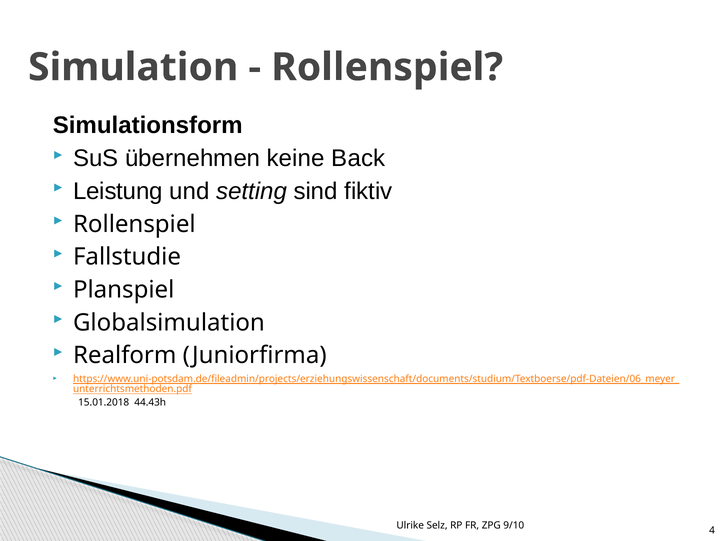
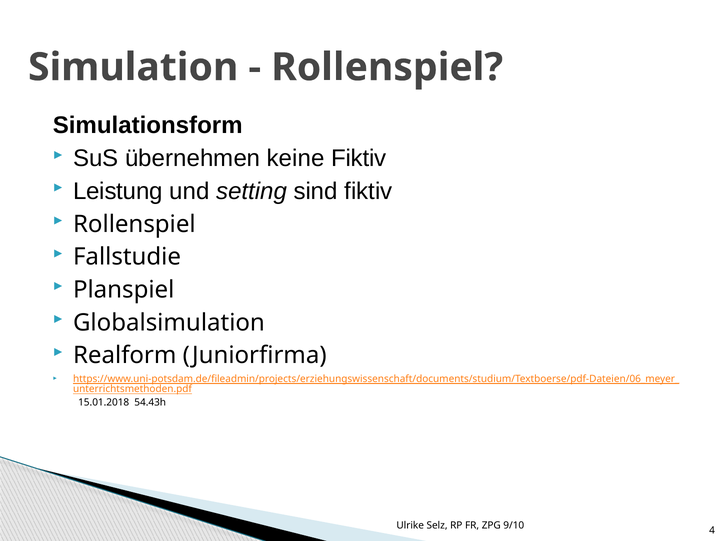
keine Back: Back -> Fiktiv (359, 159)
44.43h: 44.43h -> 54.43h (150, 403)
